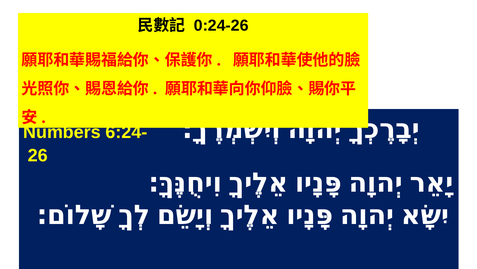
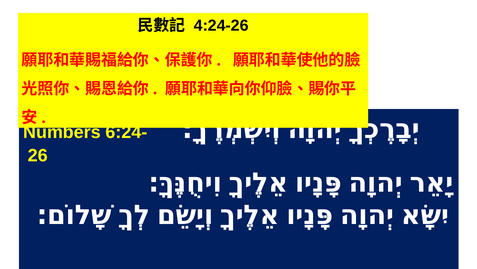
0:24-26: 0:24-26 -> 4:24-26 (221, 25)
